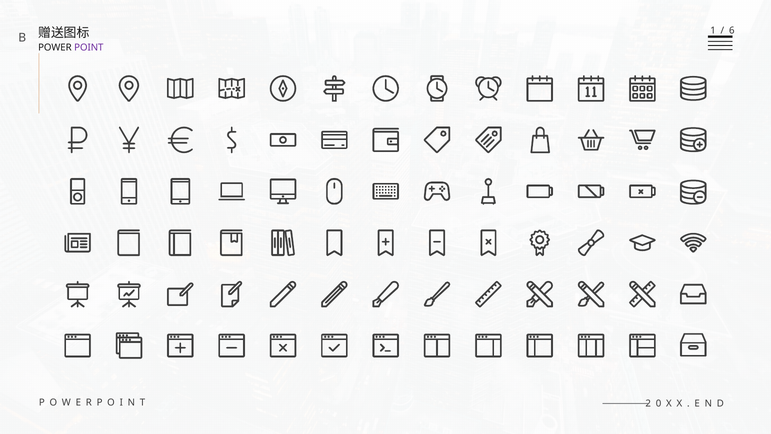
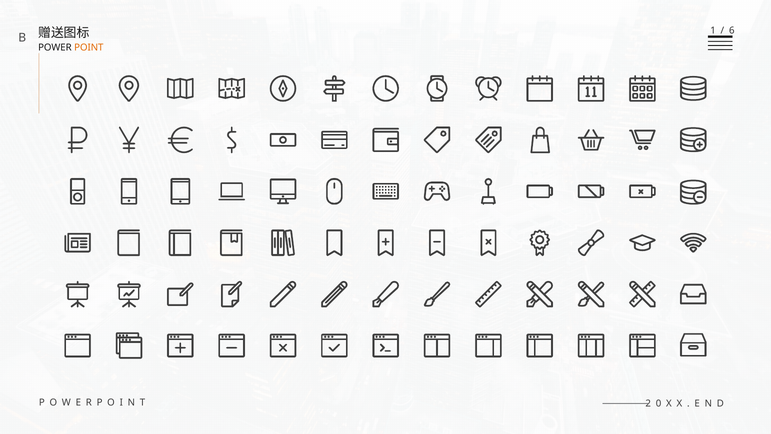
POINT colour: purple -> orange (89, 48)
